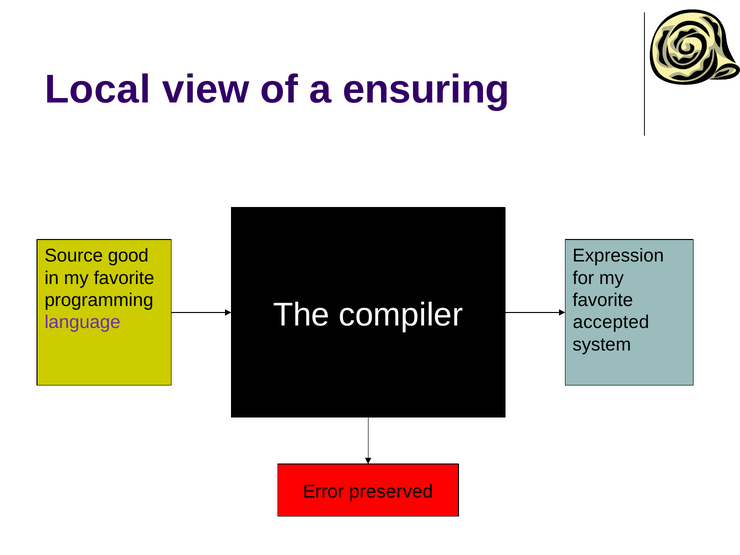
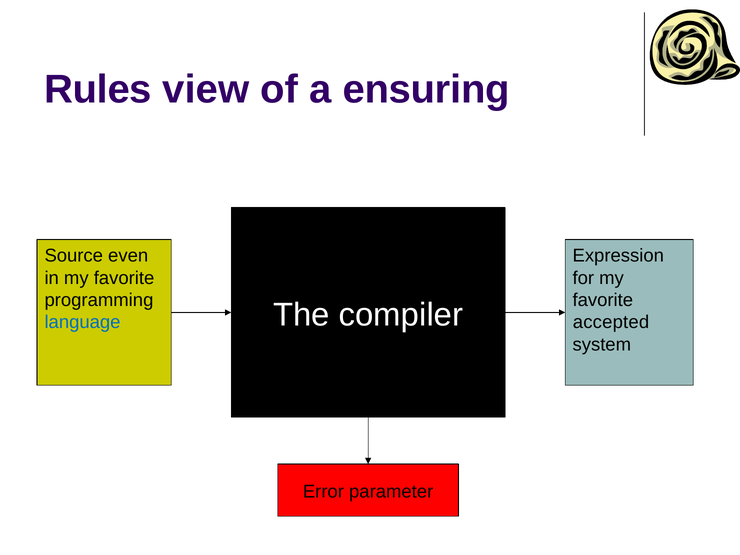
Local: Local -> Rules (98, 90)
good: good -> even (128, 256)
language colour: purple -> blue (83, 322)
preserved: preserved -> parameter (391, 491)
